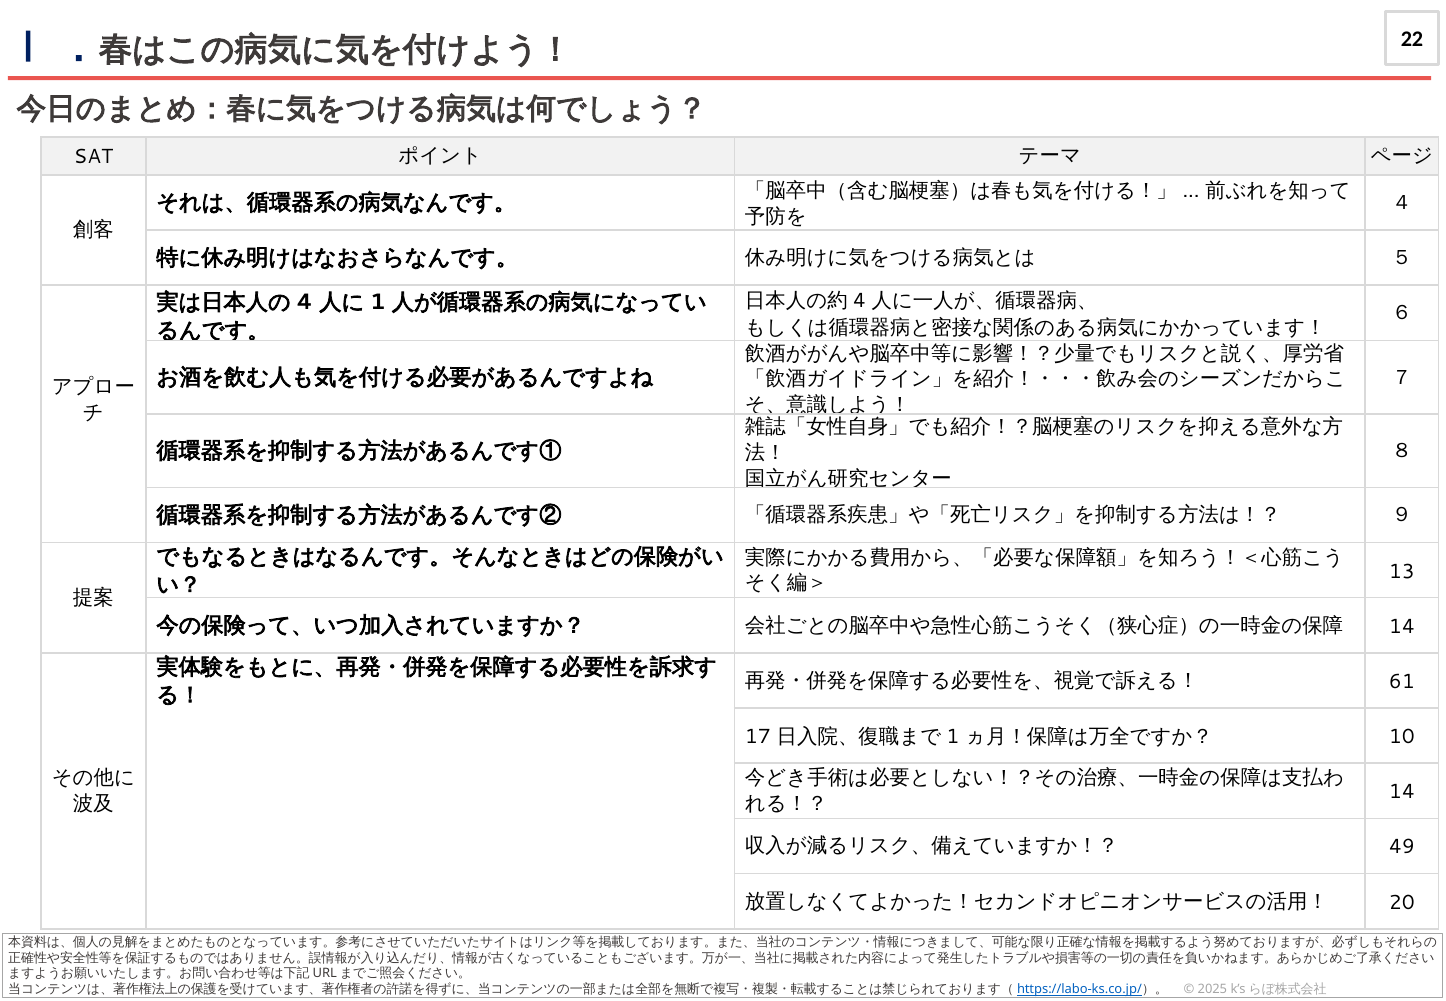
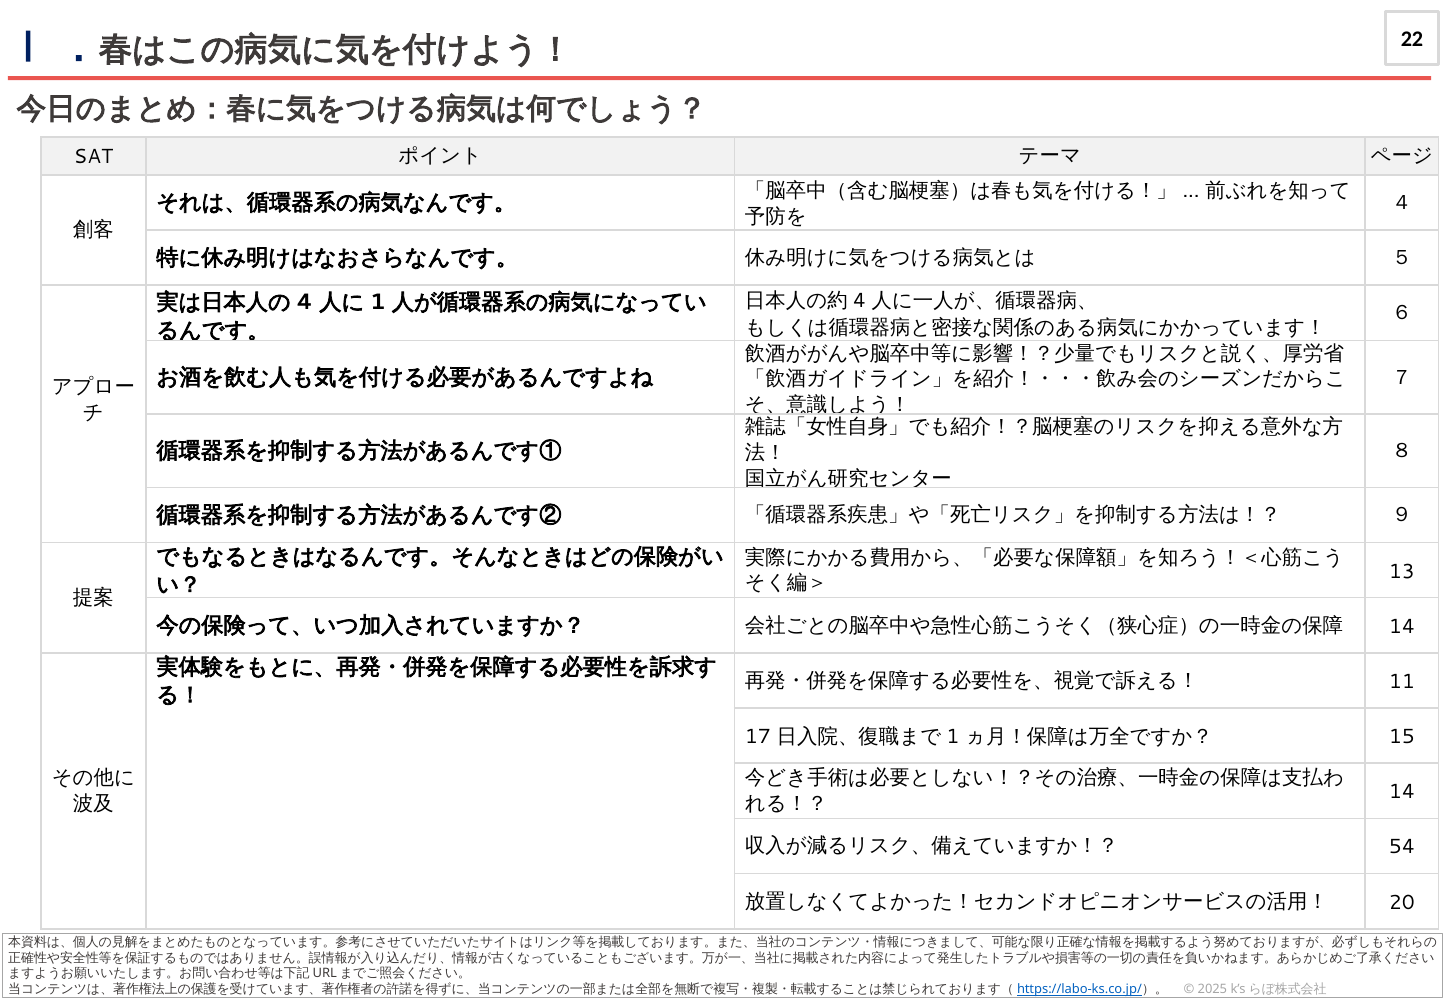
61: 61 -> 11 (1402, 682)
10: 10 -> 15 (1402, 737)
49: 49 -> 54 (1402, 847)
